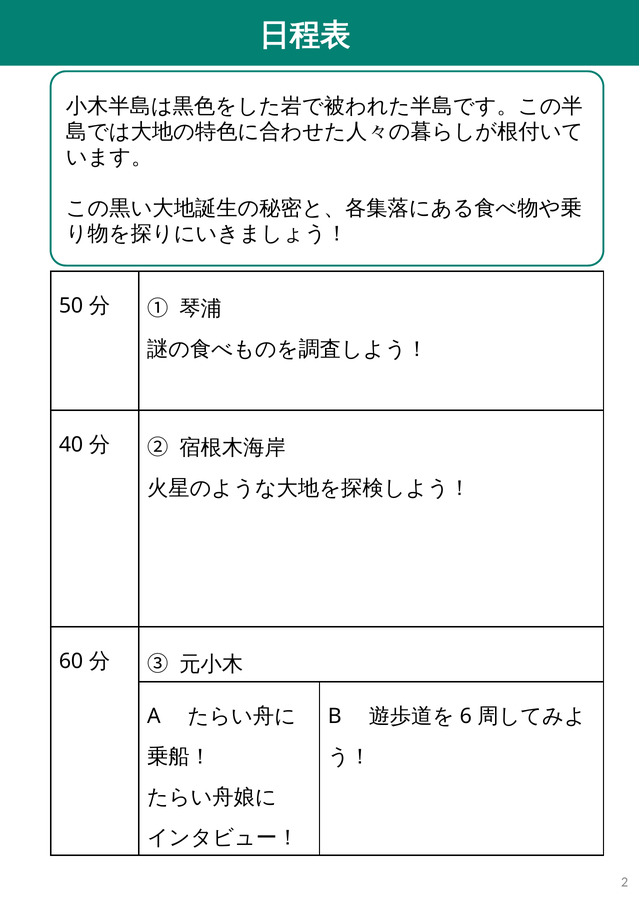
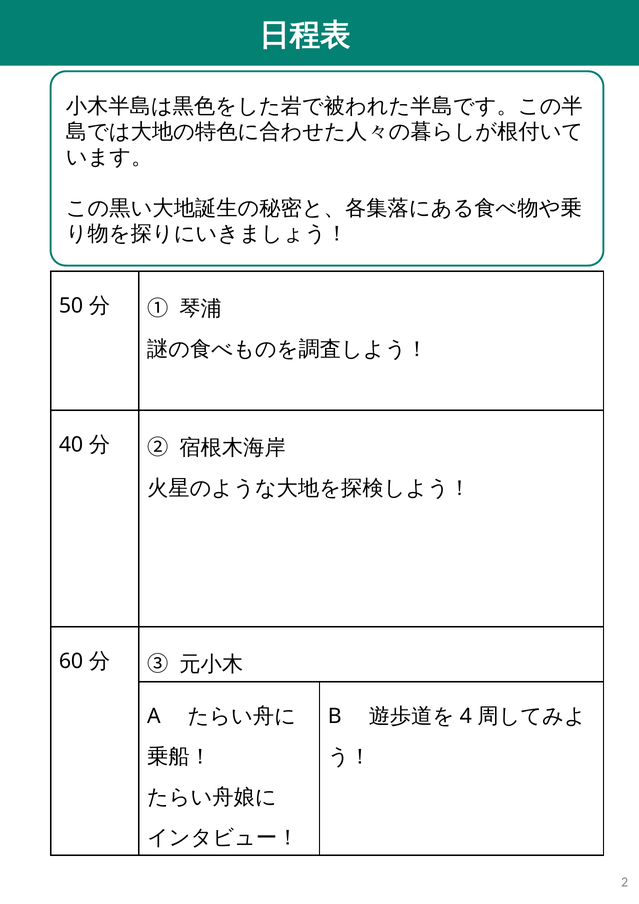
6: 6 -> 4 (466, 716)
